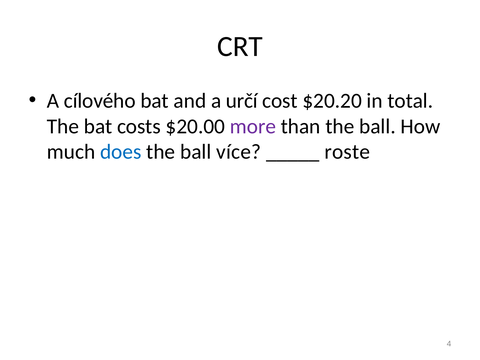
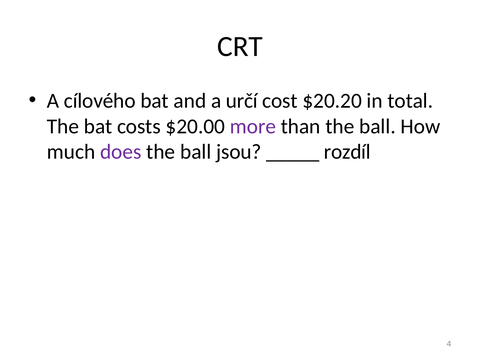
does colour: blue -> purple (121, 152)
více: více -> jsou (239, 152)
roste: roste -> rozdíl (347, 152)
